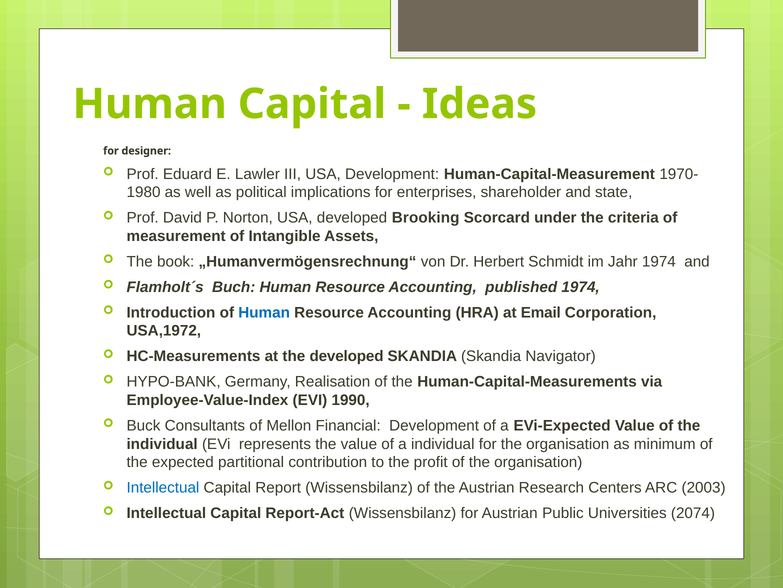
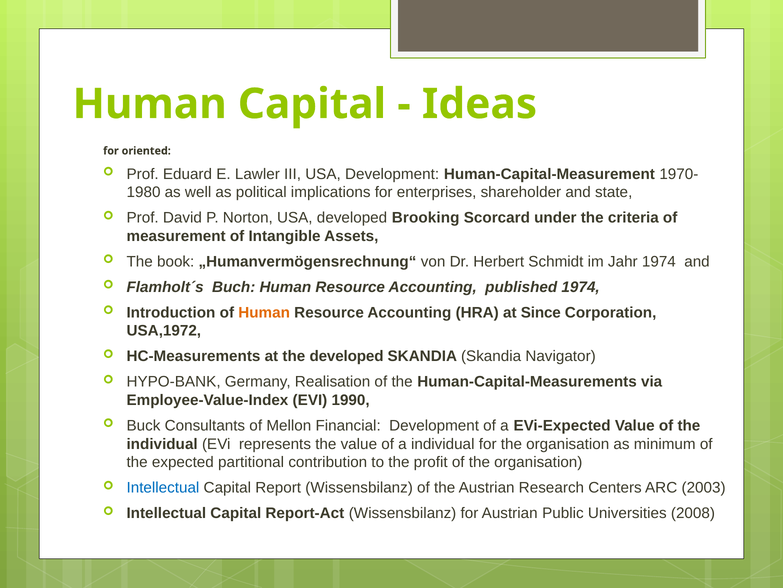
designer: designer -> oriented (146, 151)
Human colour: blue -> orange (264, 312)
Email: Email -> Since (541, 312)
2074: 2074 -> 2008 (693, 513)
